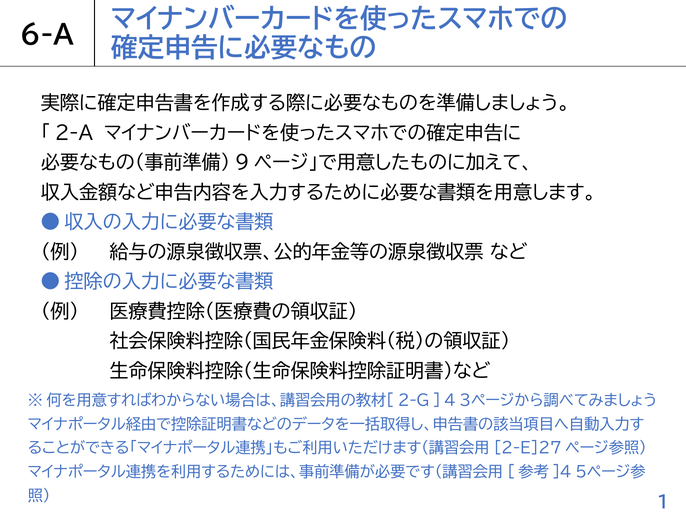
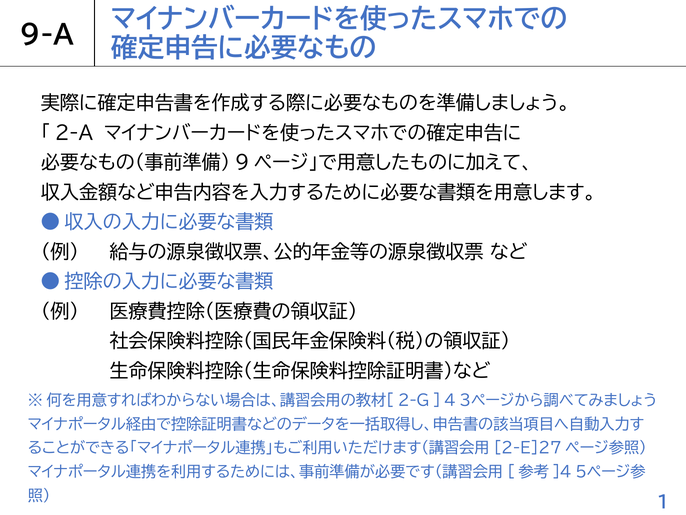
6-A: 6-A -> 9-A (47, 35)
